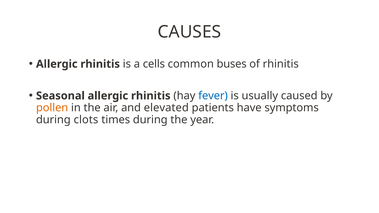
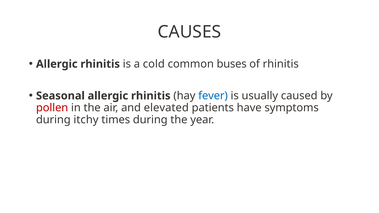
cells: cells -> cold (154, 64)
pollen colour: orange -> red (52, 108)
clots: clots -> itchy (86, 120)
